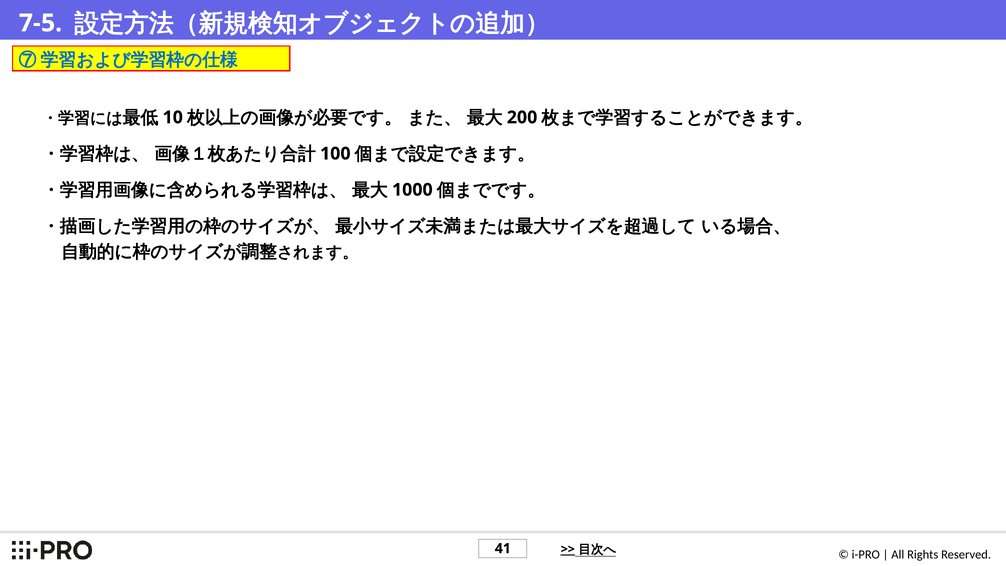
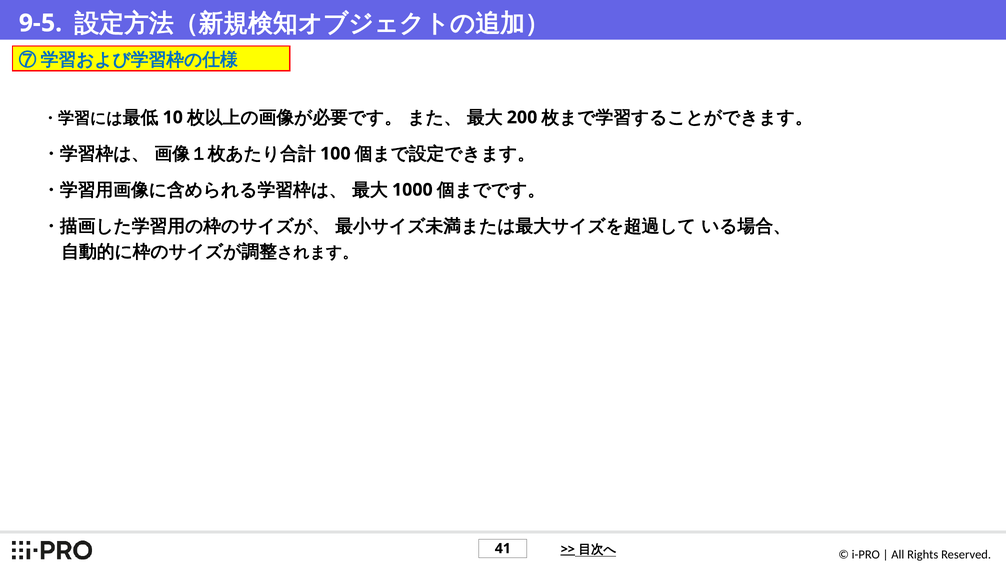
7-5: 7-5 -> 9-5 (40, 23)
